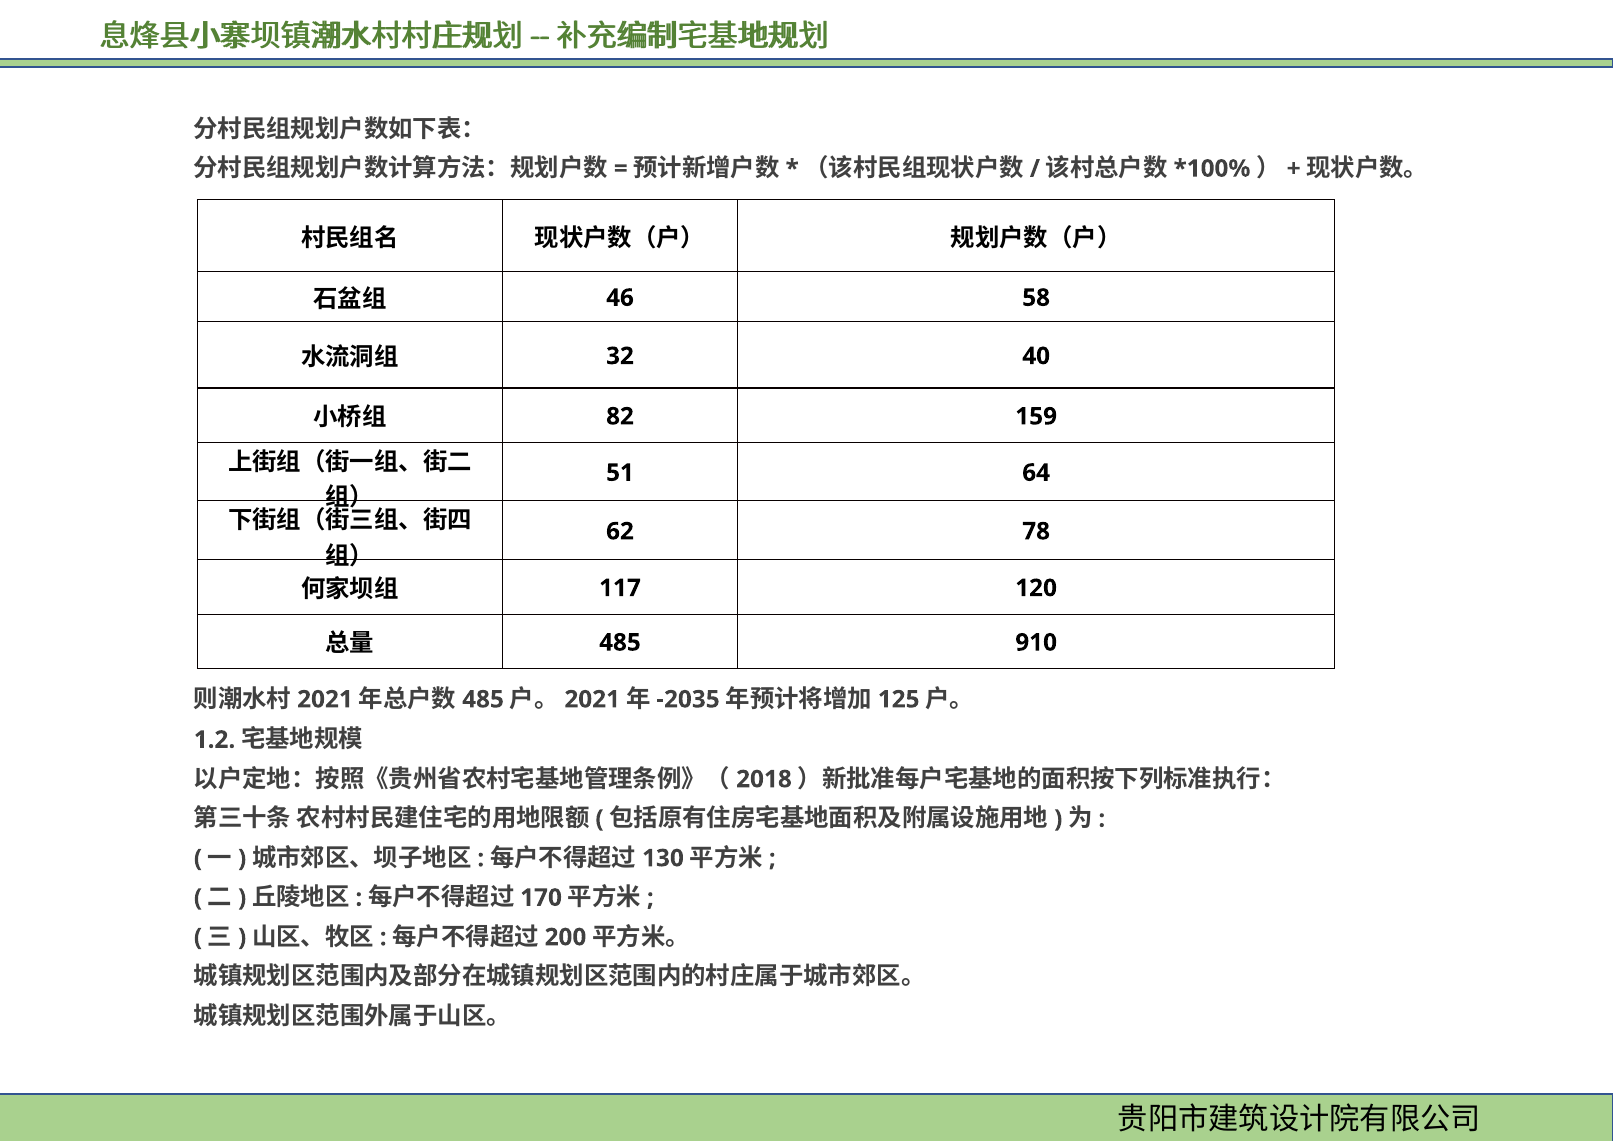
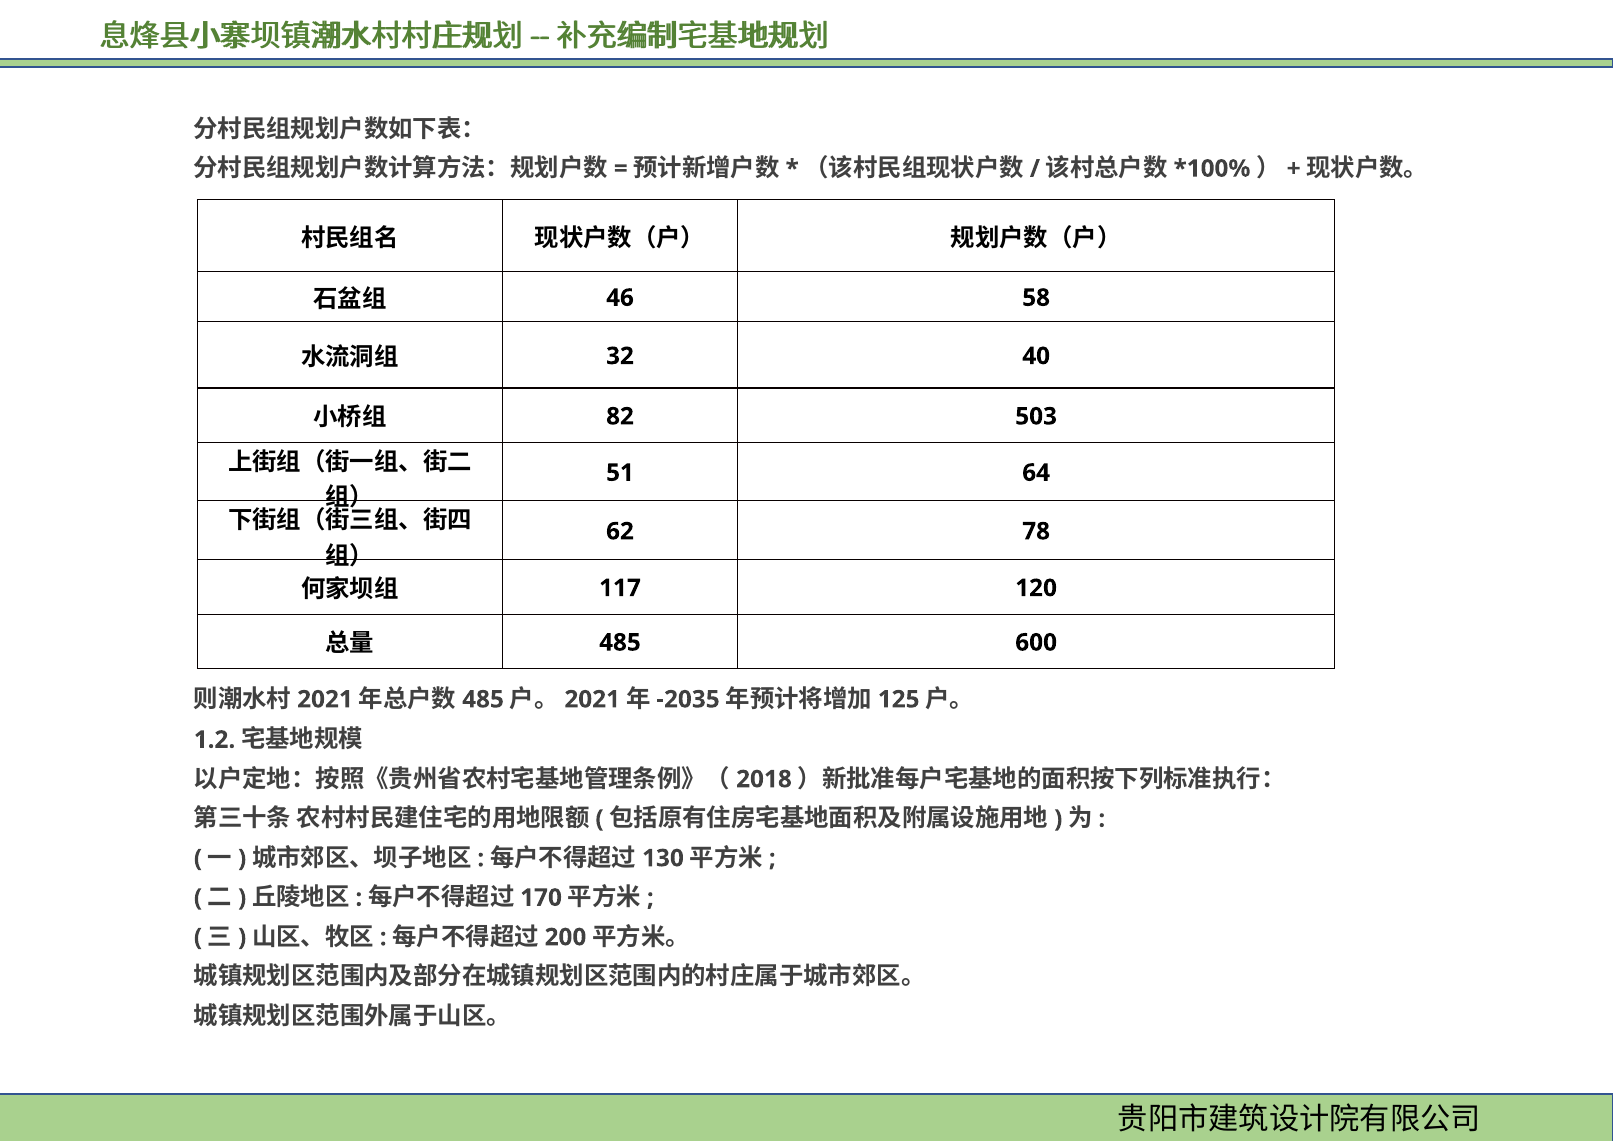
159: 159 -> 503 (1036, 416)
910: 910 -> 600 (1036, 642)
